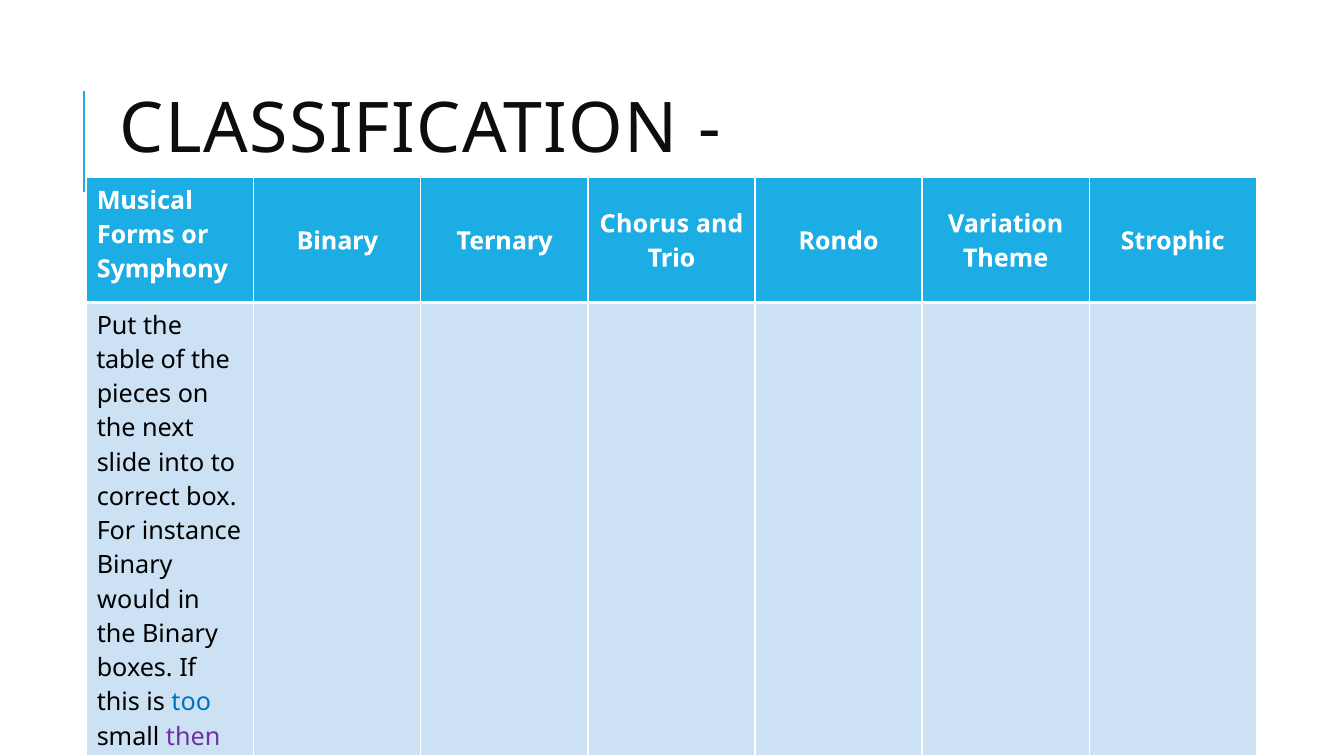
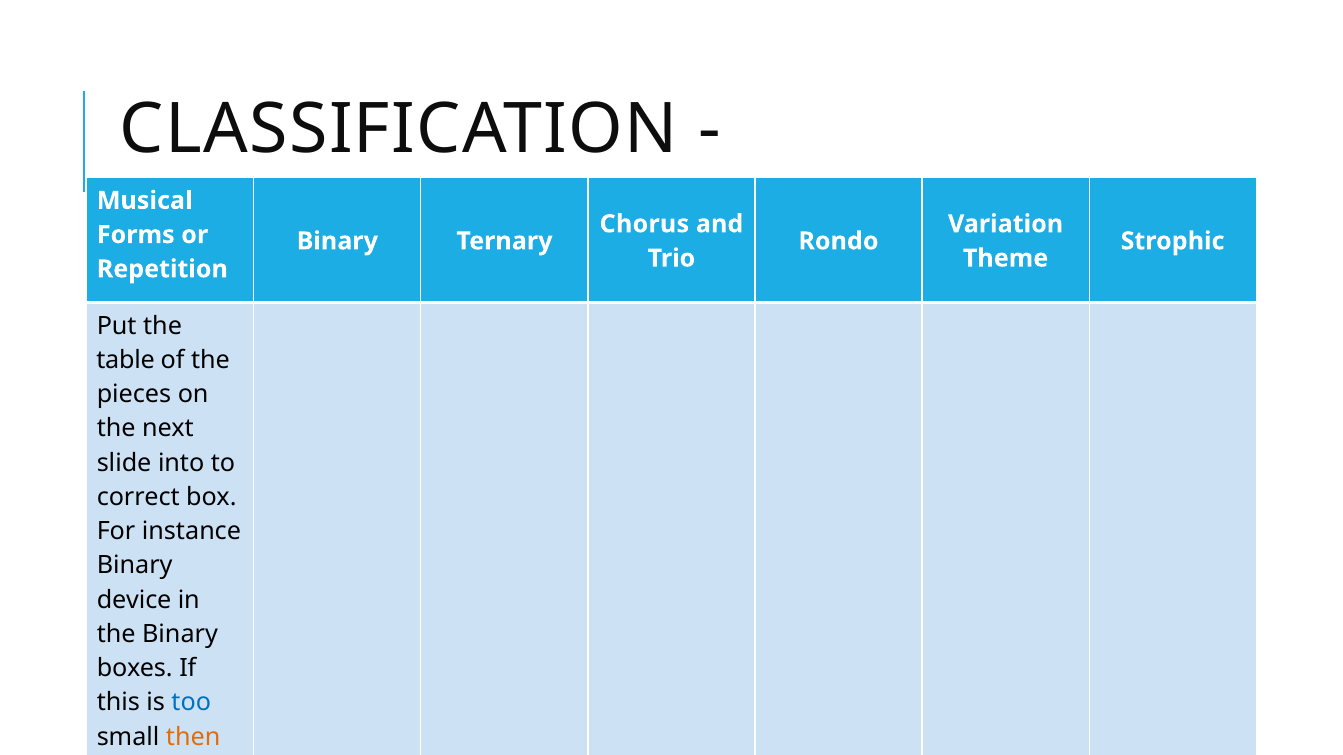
Symphony: Symphony -> Repetition (162, 269)
would: would -> device (134, 600)
then colour: purple -> orange (193, 737)
